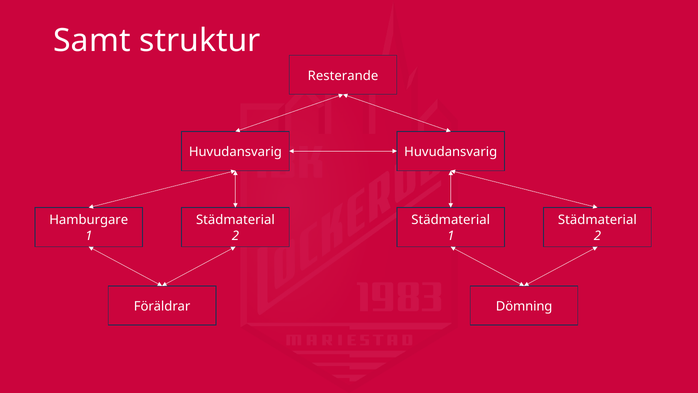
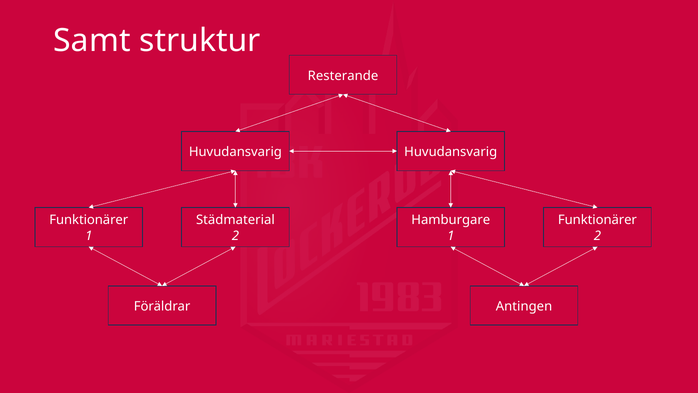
Hamburgare: Hamburgare -> Funktionärer (89, 220)
Städmaterial: Städmaterial -> Hamburgare (451, 220)
Städmaterial: Städmaterial -> Funktionärer (597, 220)
Dömning: Dömning -> Antingen (524, 306)
